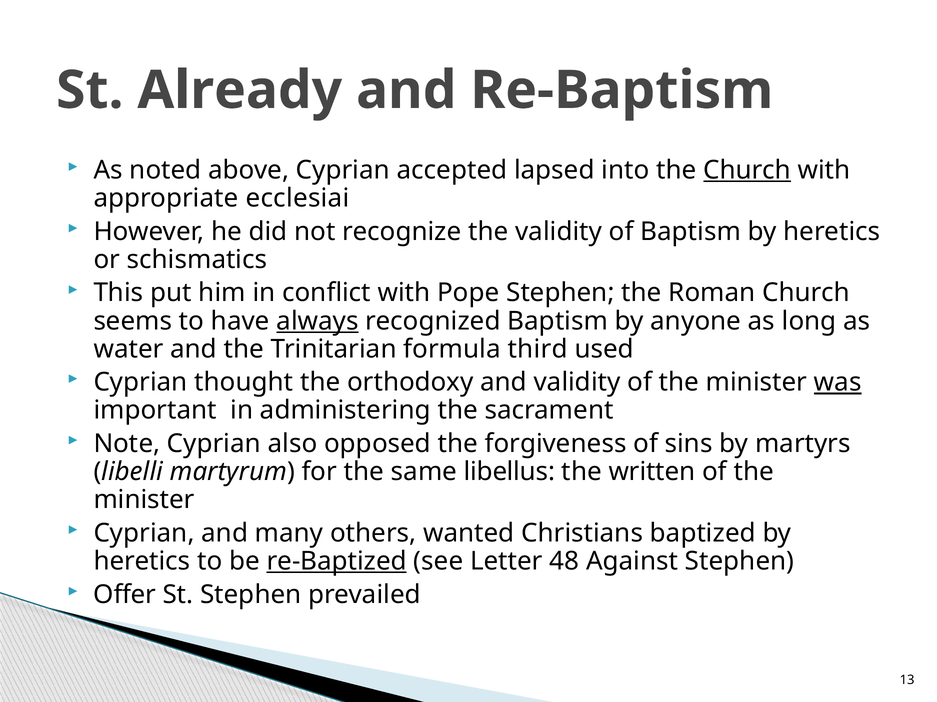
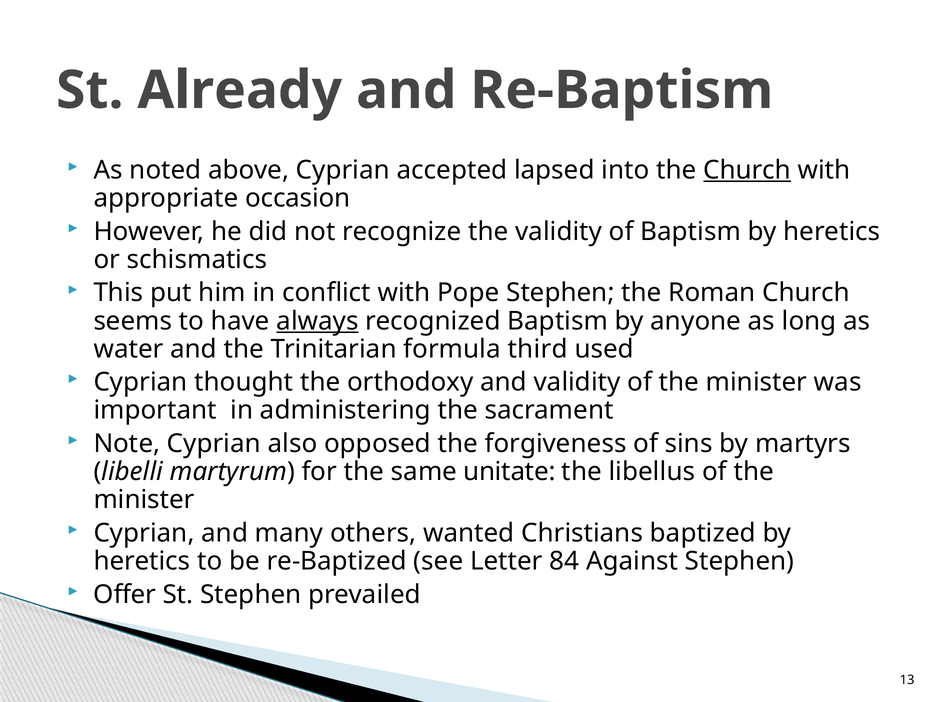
ecclesiai: ecclesiai -> occasion (298, 198)
was underline: present -> none (838, 383)
libellus: libellus -> unitate (509, 472)
written: written -> libellus (652, 472)
re-Baptized underline: present -> none (337, 562)
48: 48 -> 84 (564, 562)
